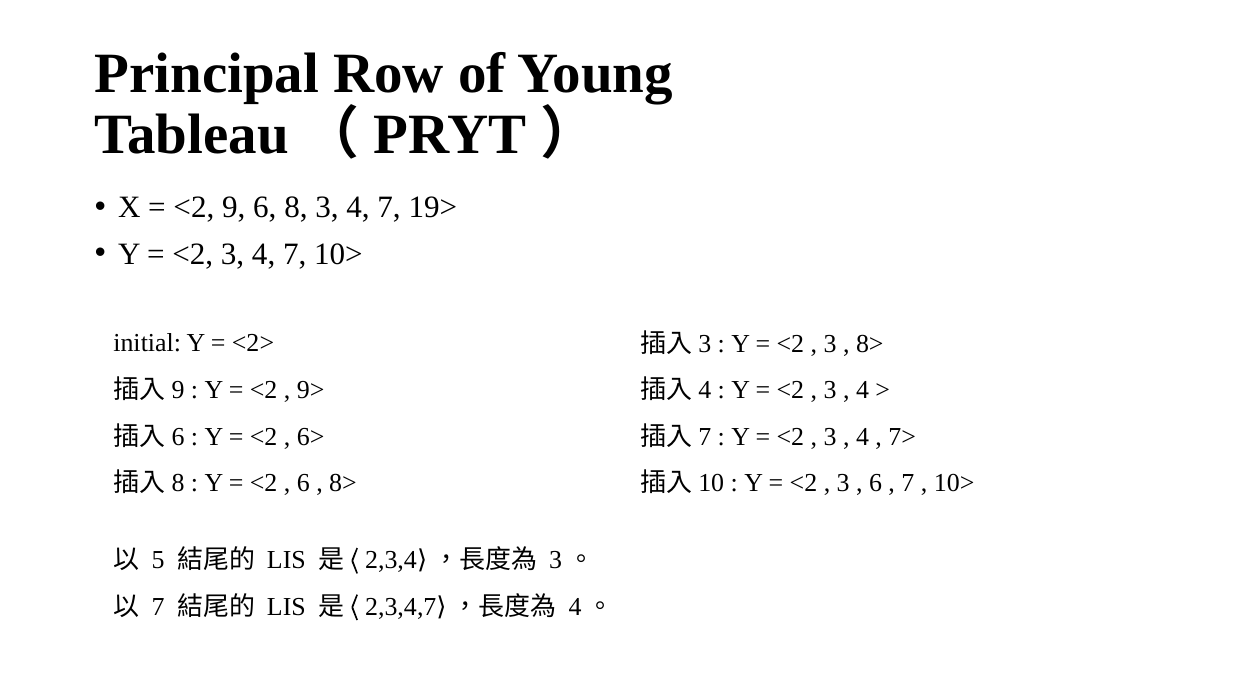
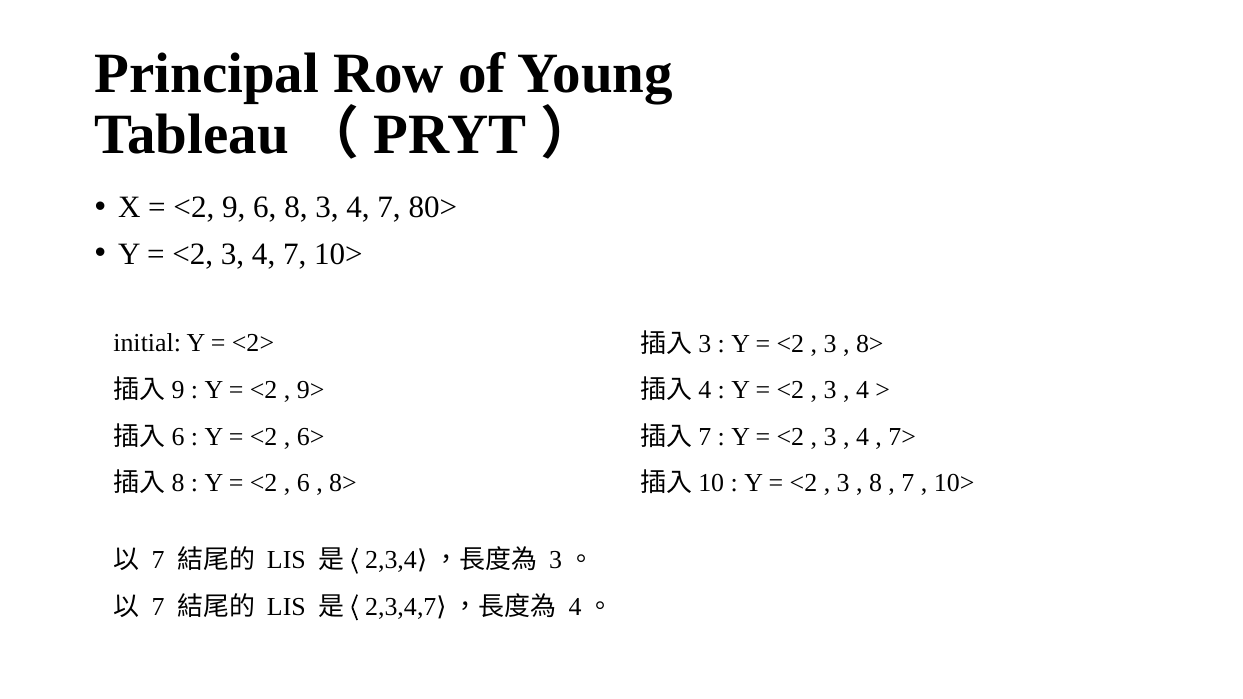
19>: 19> -> 80> (433, 207)
6: 6 -> 8 (876, 483)
5: 5 -> 7 (158, 560)
